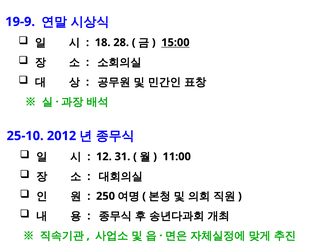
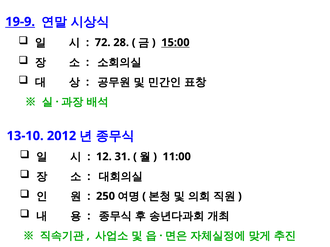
19-9 underline: none -> present (20, 22)
18: 18 -> 72 (103, 43)
25-10: 25-10 -> 13-10 (25, 136)
